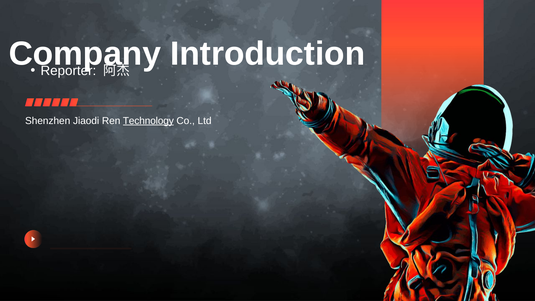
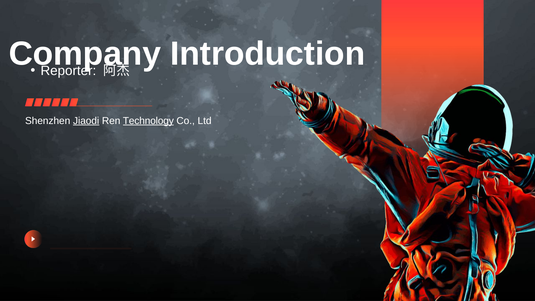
Jiaodi underline: none -> present (86, 121)
